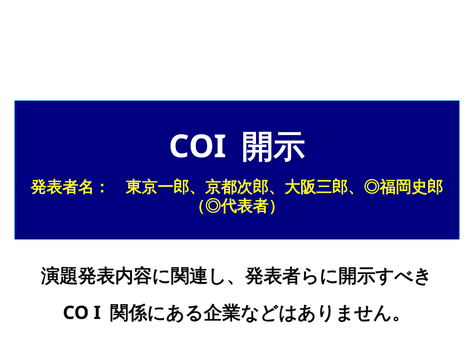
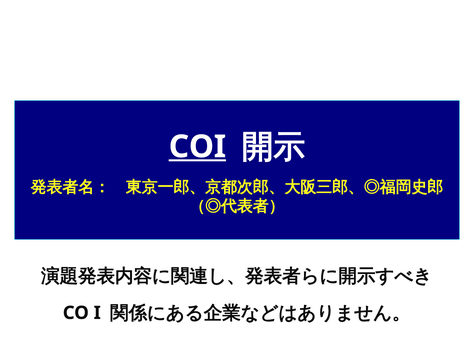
COI underline: none -> present (197, 147)
